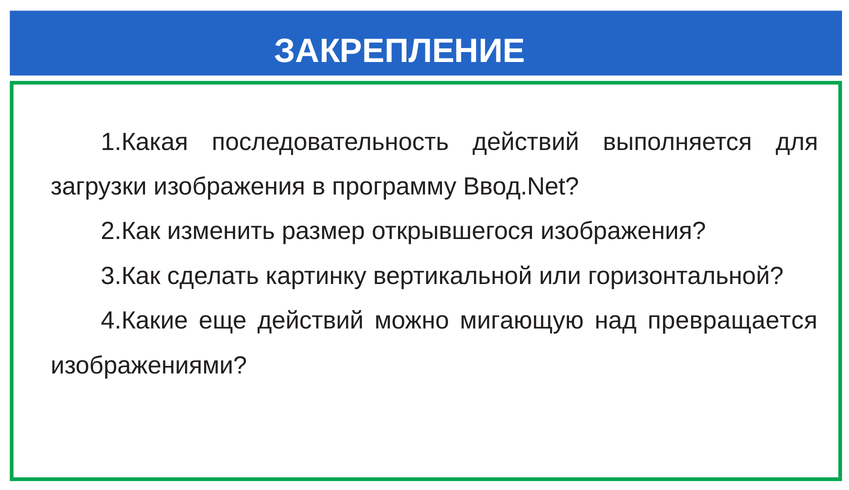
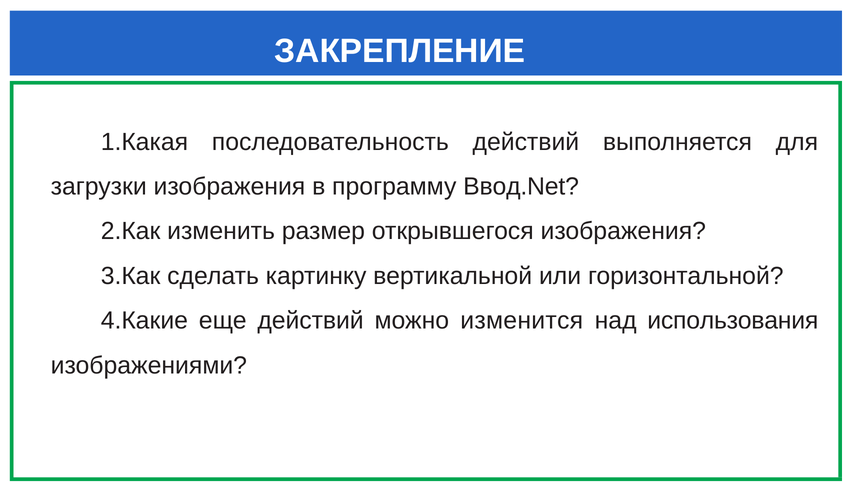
мигающую: мигающую -> изменится (522, 321)
превращается: превращается -> использования (733, 321)
